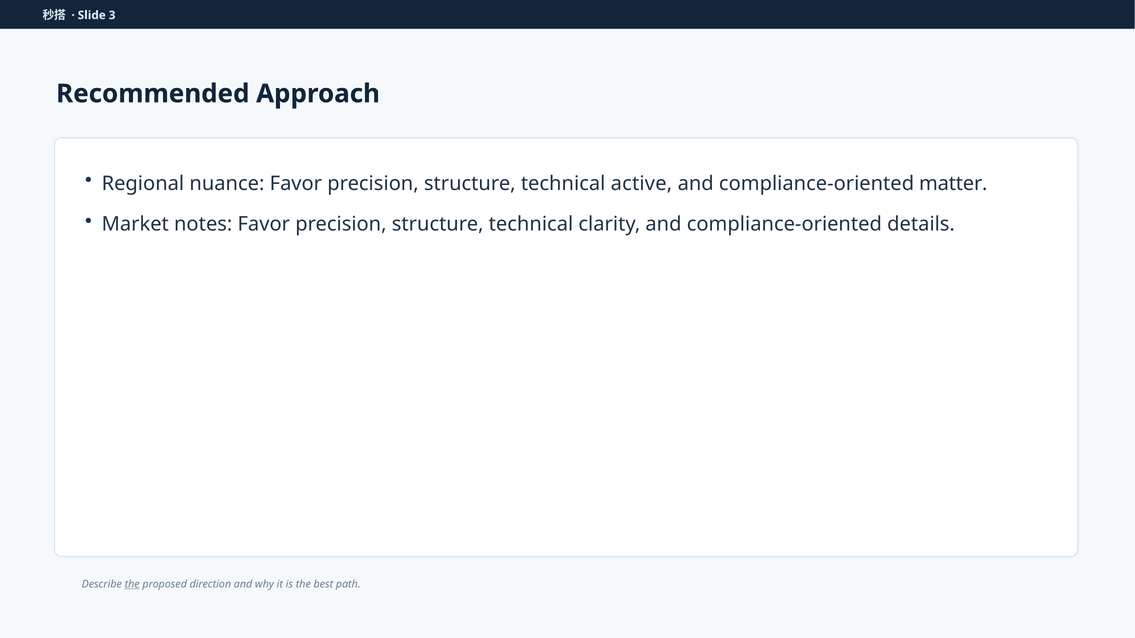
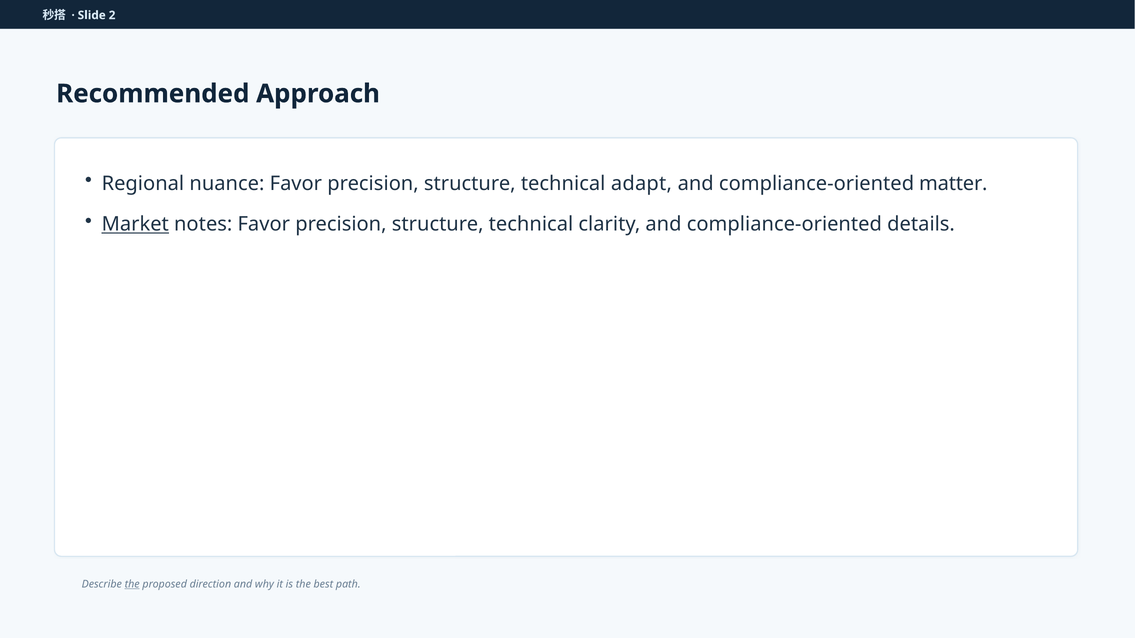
3: 3 -> 2 (112, 15)
active: active -> adapt (641, 184)
Market underline: none -> present (135, 224)
